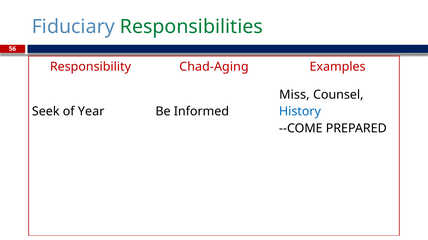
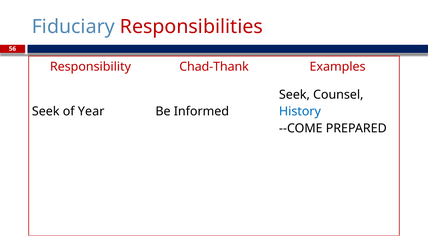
Responsibilities colour: green -> red (191, 27)
Chad-Aging: Chad-Aging -> Chad-Thank (214, 67)
Miss: Miss -> Seek (294, 95)
